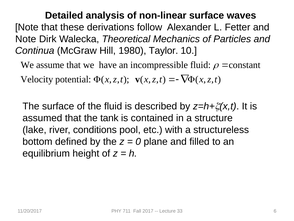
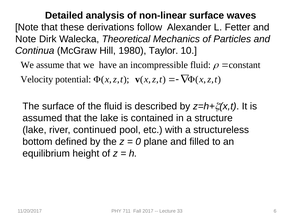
the tank: tank -> lake (109, 118)
conditions: conditions -> continued (95, 130)
